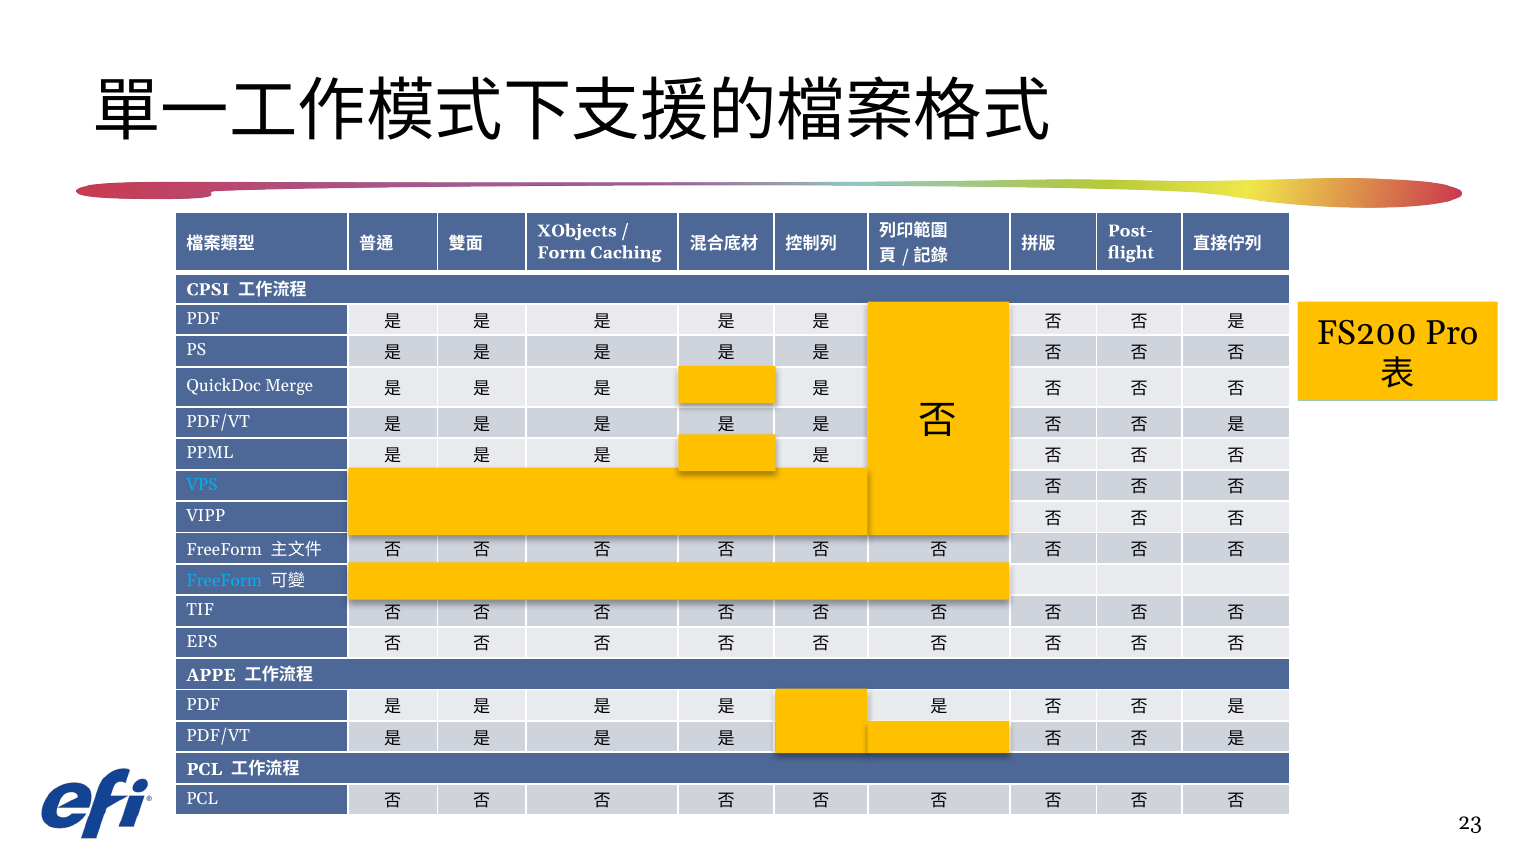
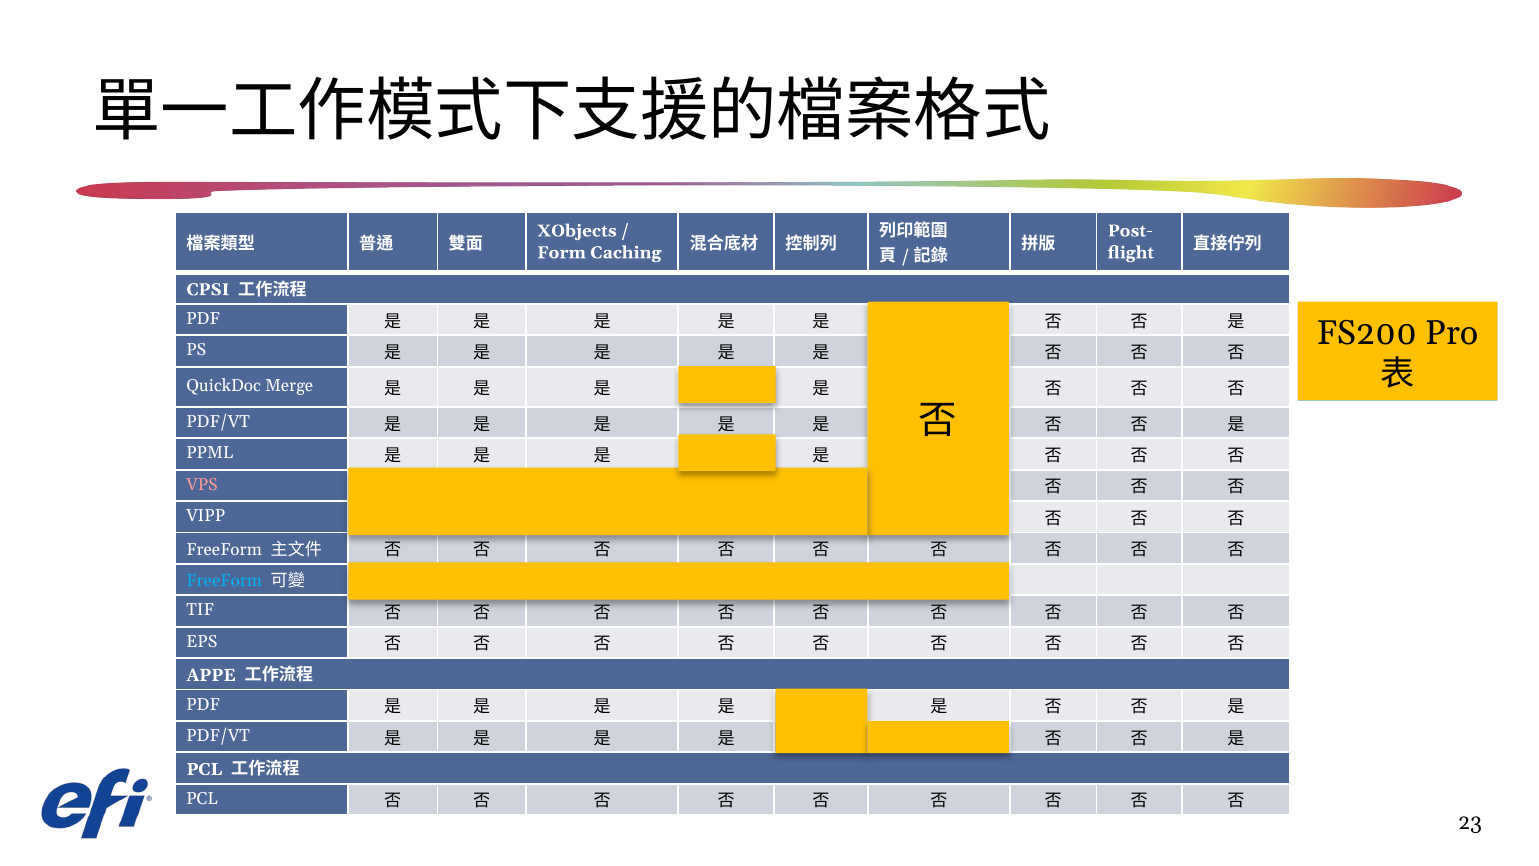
VPS colour: light blue -> pink (202, 485)
